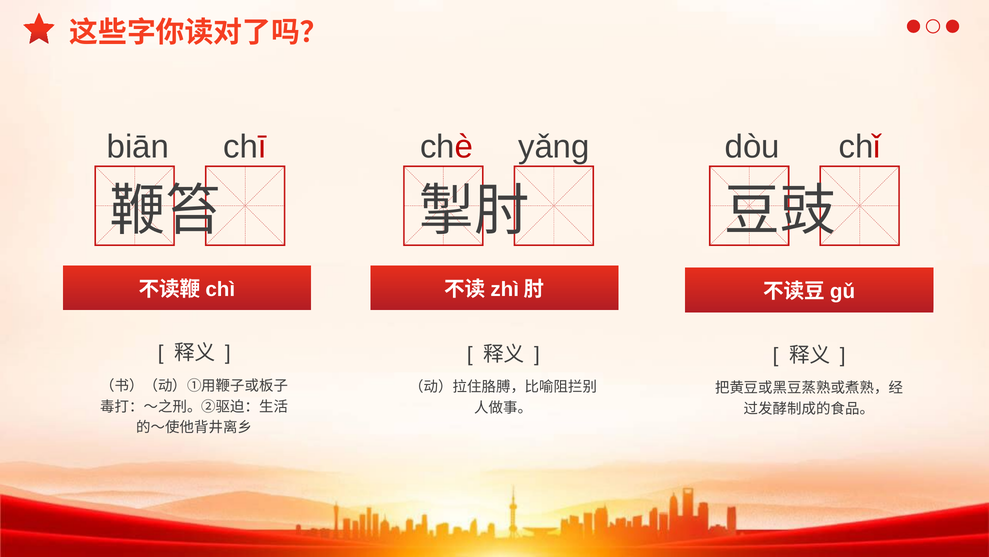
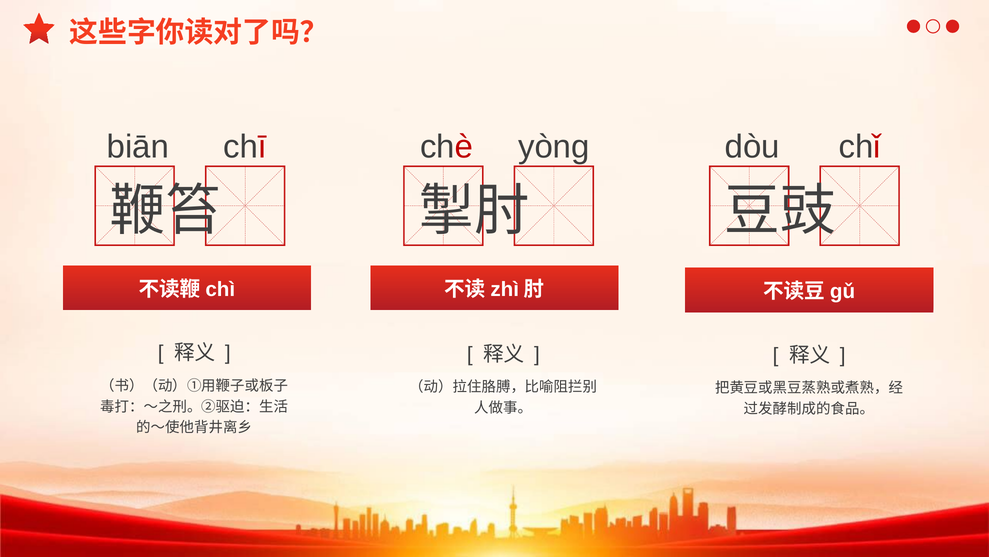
yǎng: yǎng -> yòng (554, 147)
